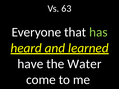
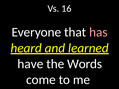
63: 63 -> 16 (66, 9)
has colour: light green -> pink (98, 32)
Water: Water -> Words (85, 64)
